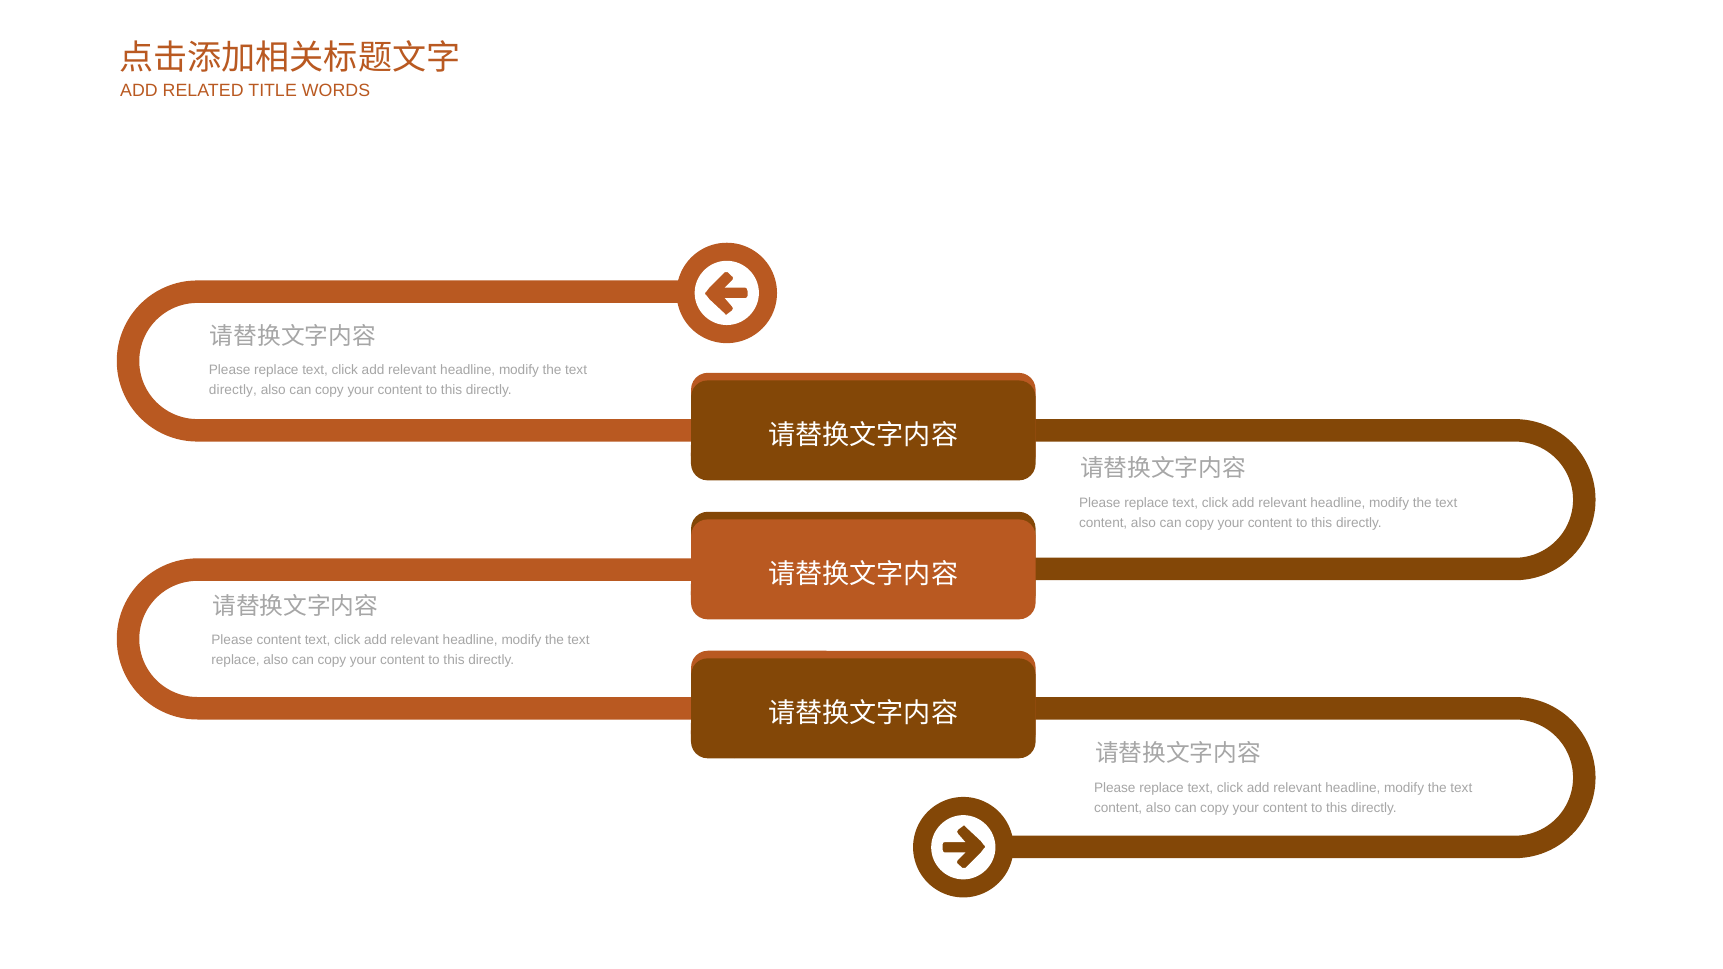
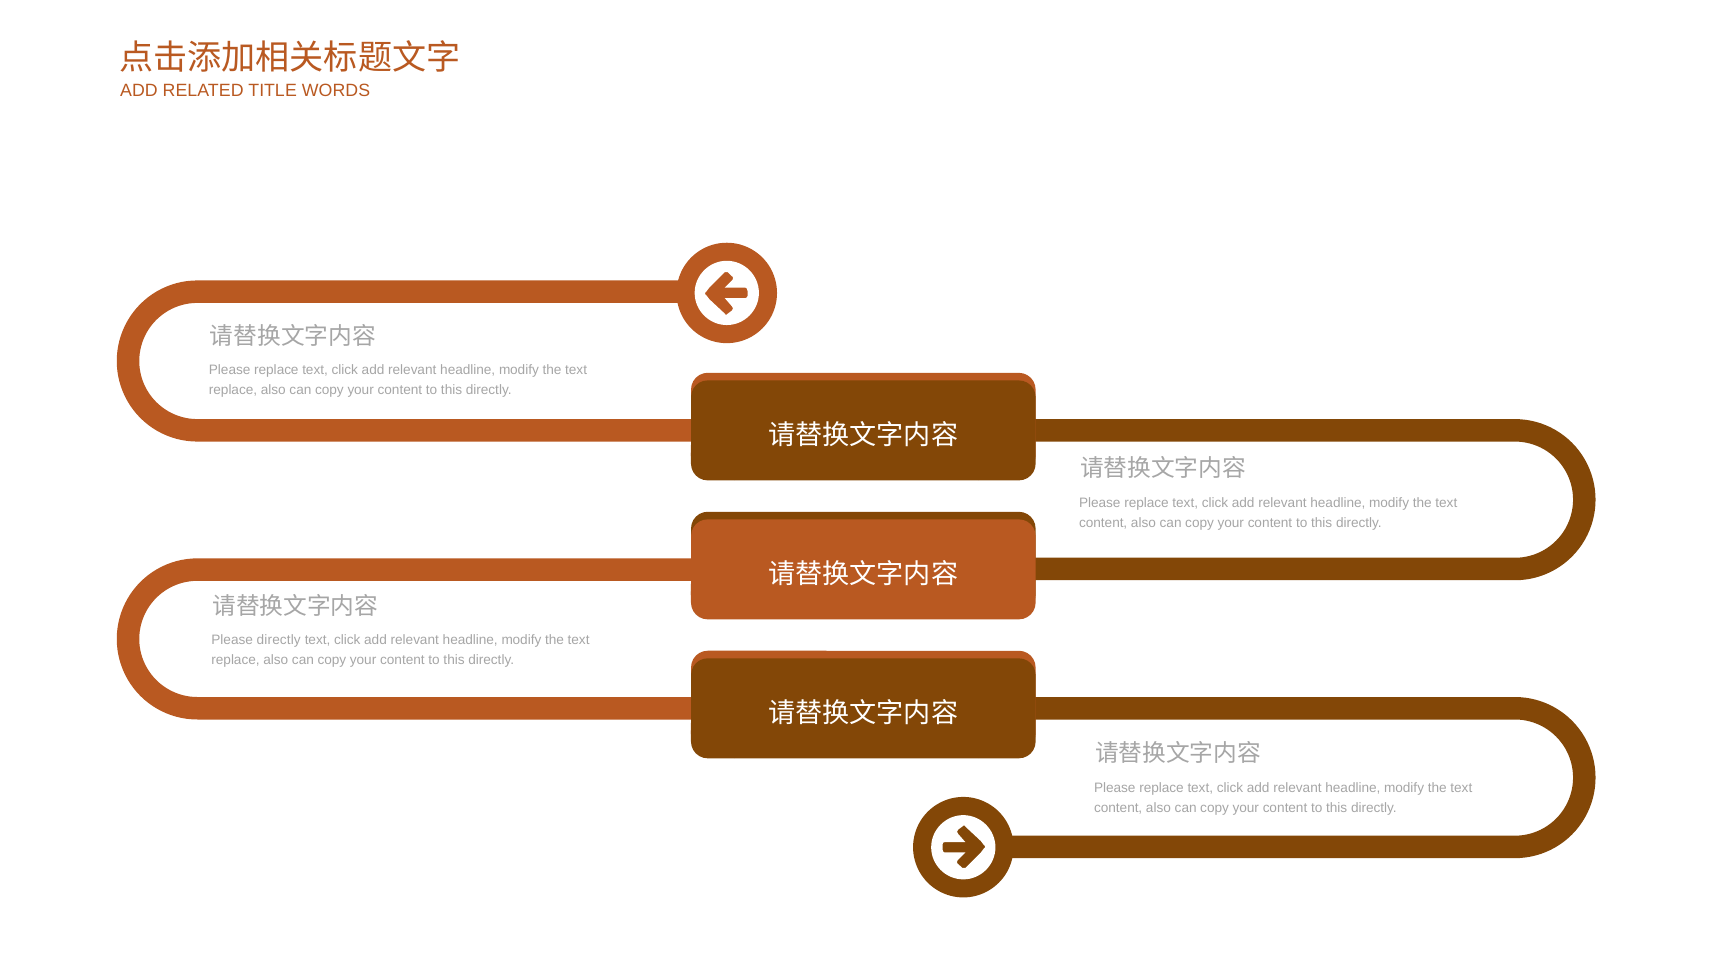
directly: directly -> replace (233, 390)
Please content: content -> directly (279, 640)
